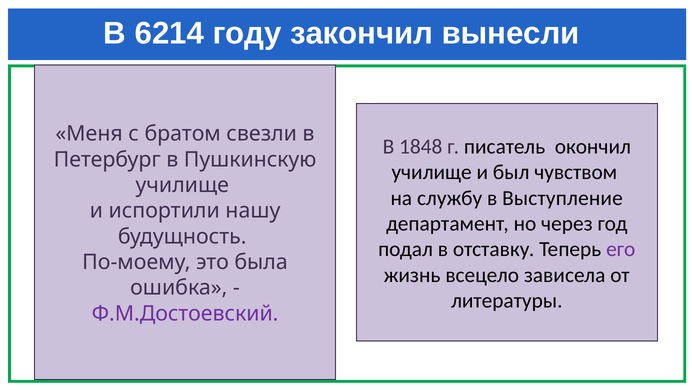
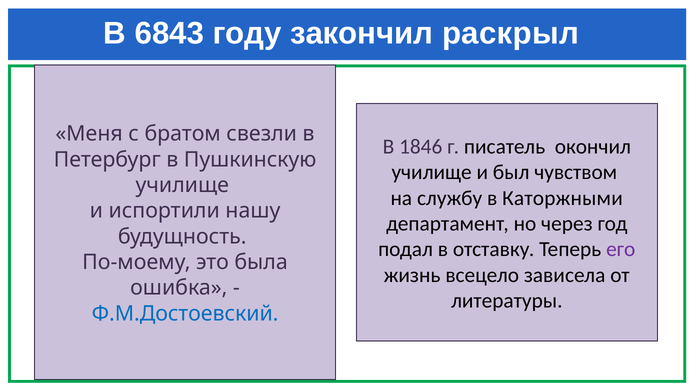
6214: 6214 -> 6843 (169, 33)
вынесли: вынесли -> раскрыл (510, 33)
1848: 1848 -> 1846 (421, 147)
Выступление: Выступление -> Каторжными (562, 198)
Ф.М.Достоевский colour: purple -> blue (185, 313)
